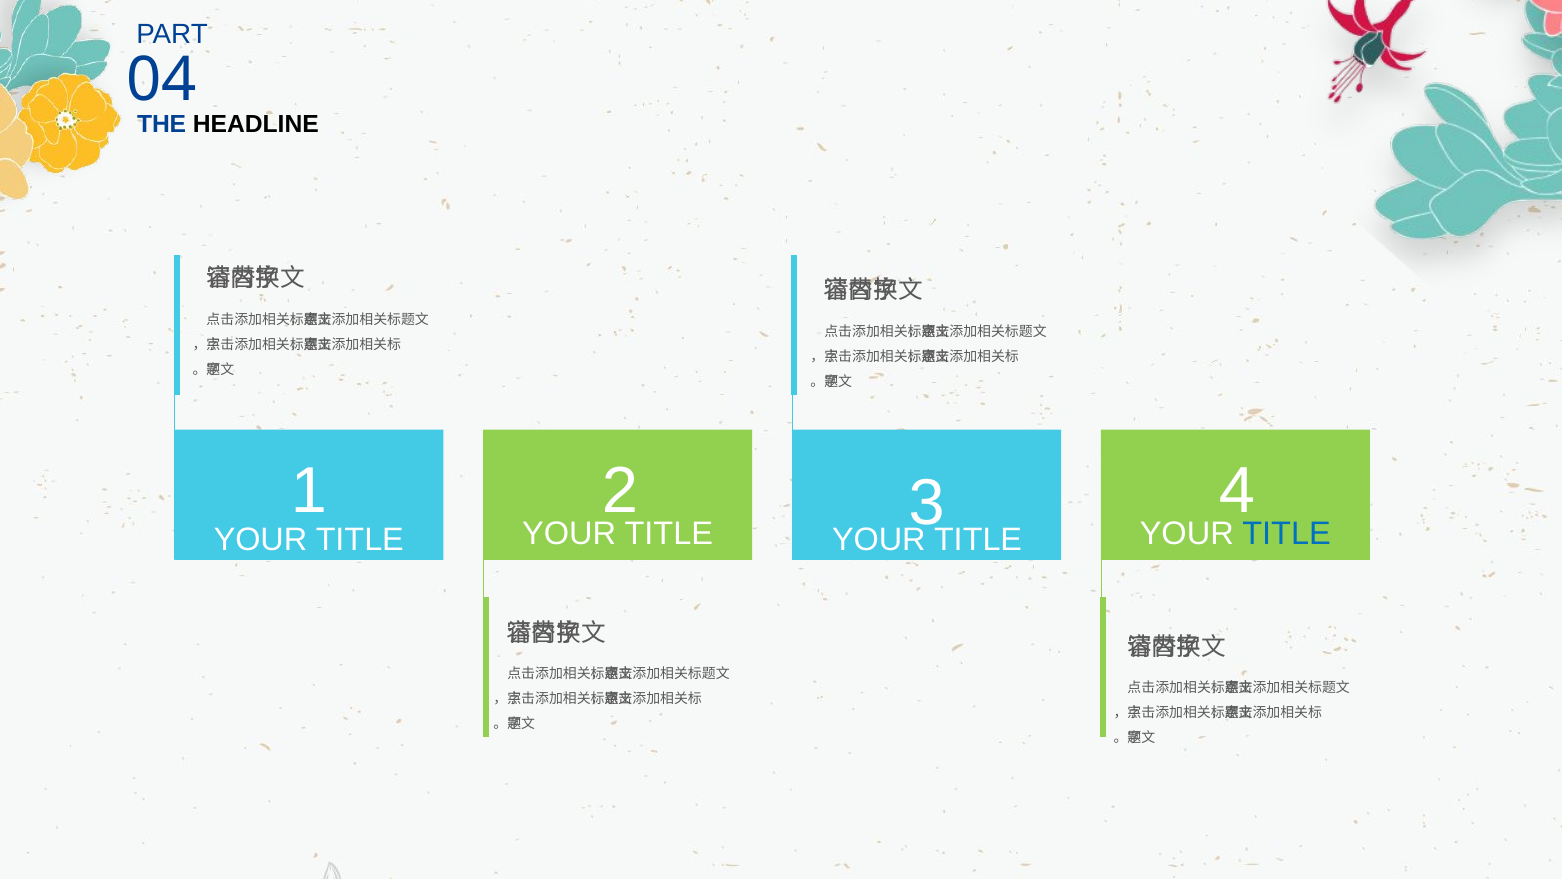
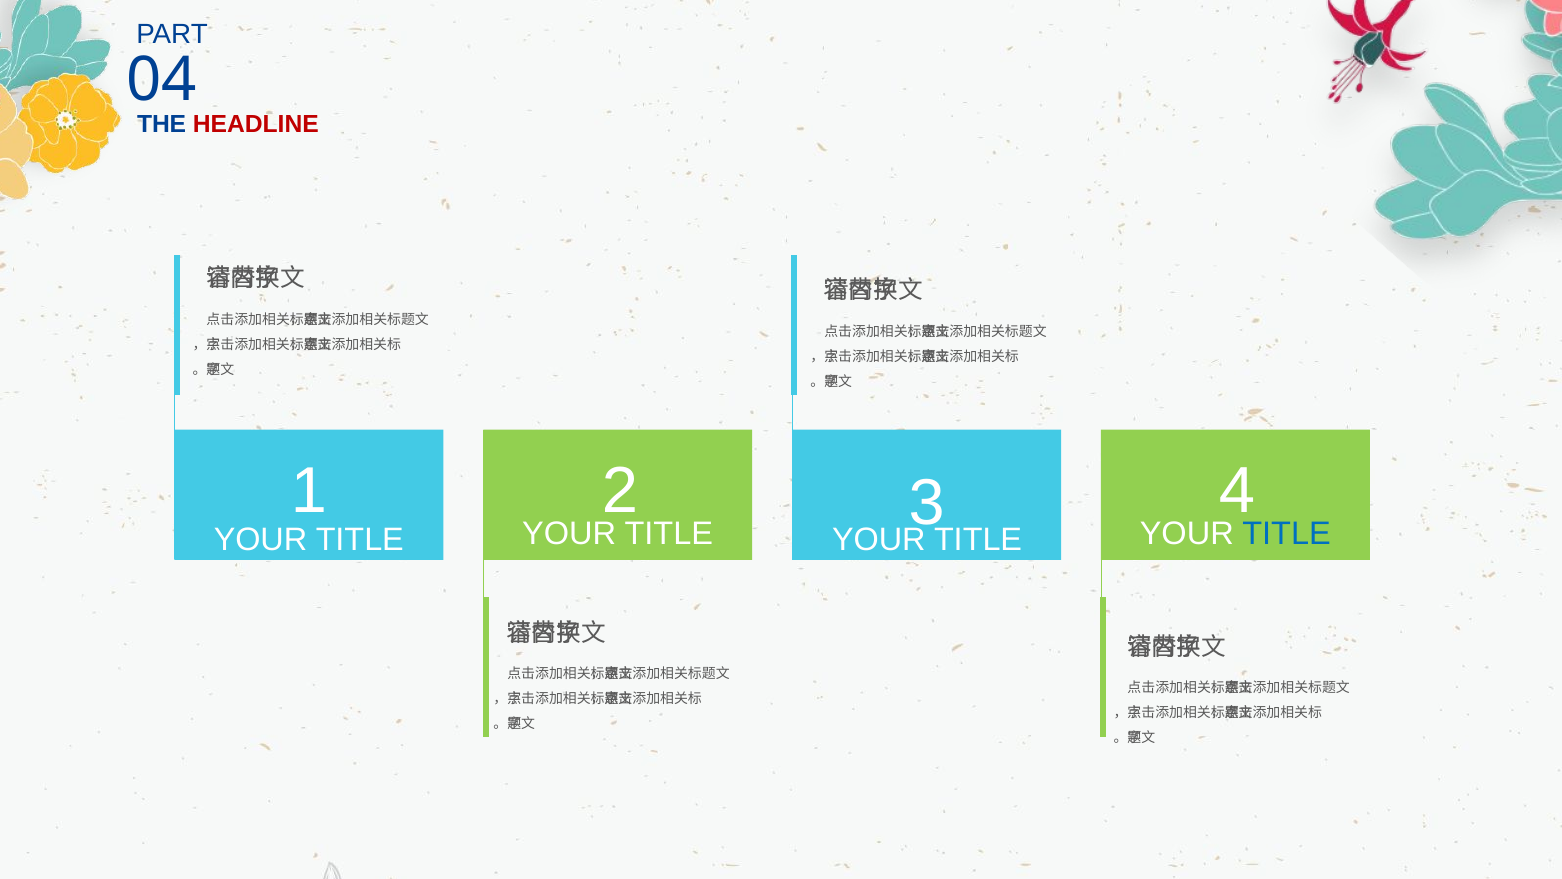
HEADLINE colour: black -> red (256, 125)
